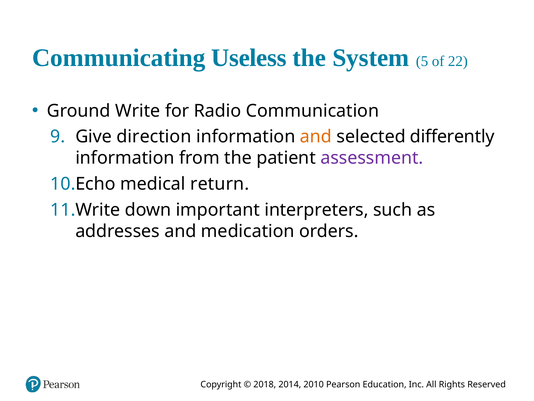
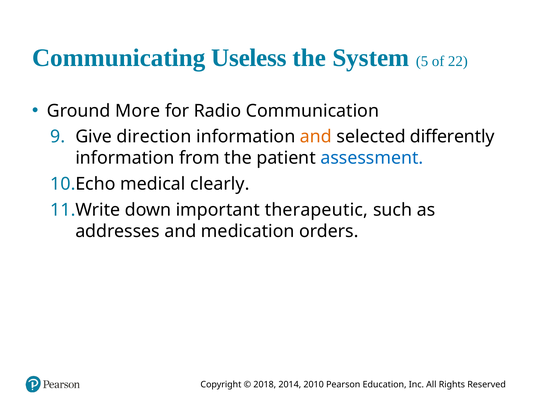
Write: Write -> More (138, 111)
assessment colour: purple -> blue (372, 158)
return: return -> clearly (220, 184)
interpreters: interpreters -> therapeutic (316, 210)
